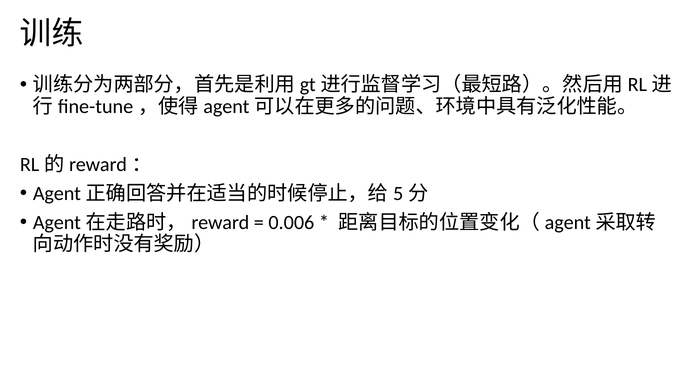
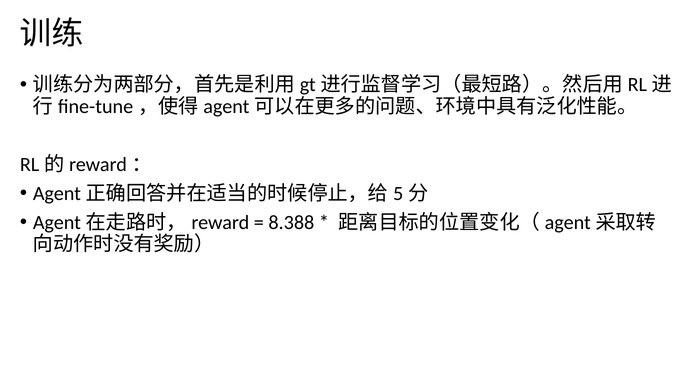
0.006: 0.006 -> 8.388 (291, 223)
